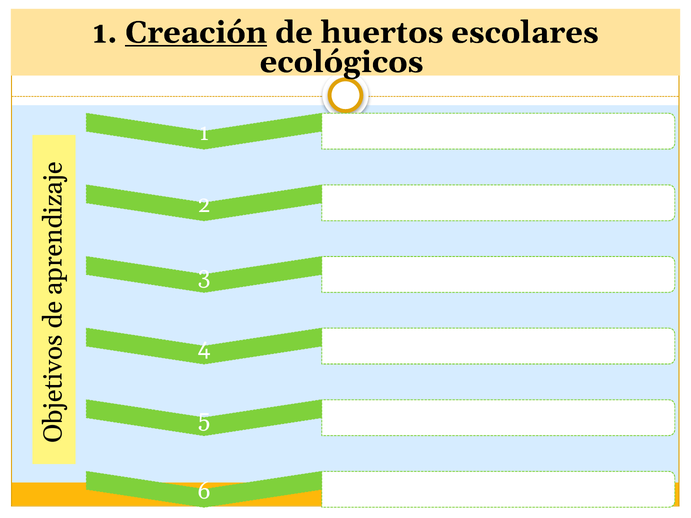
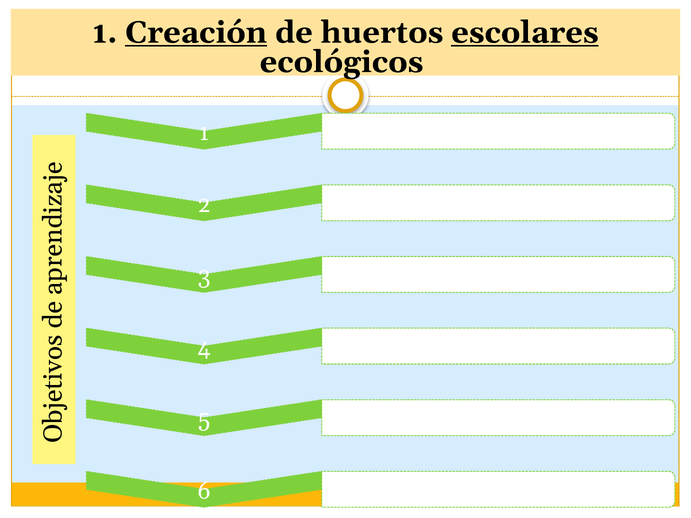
escolares underline: none -> present (525, 33)
